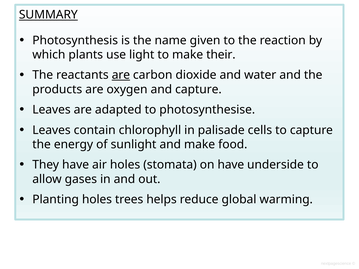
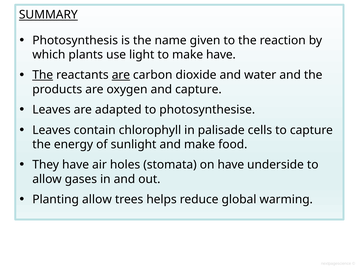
make their: their -> have (221, 55)
The underline: none -> present (43, 75)
Planting holes: holes -> allow (97, 200)
